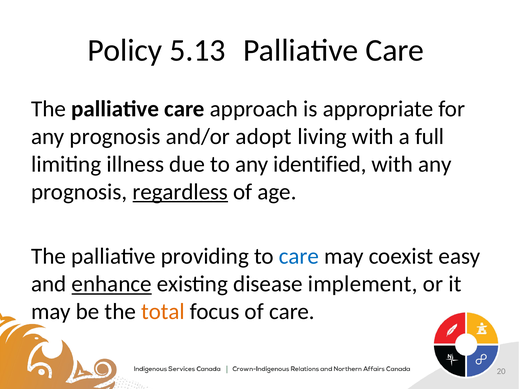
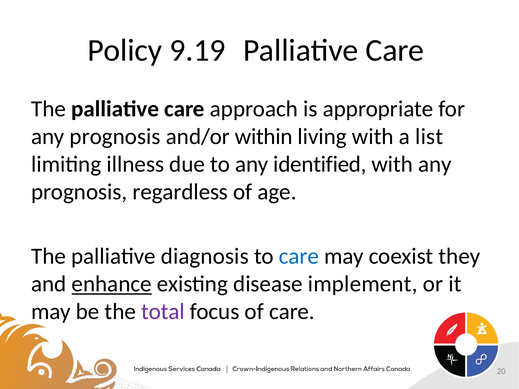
5.13: 5.13 -> 9.19 (198, 50)
adopt: adopt -> within (264, 137)
full: full -> list (429, 137)
regardless underline: present -> none (180, 192)
providing: providing -> diagnosis (205, 257)
easy: easy -> they (459, 257)
total colour: orange -> purple (163, 312)
